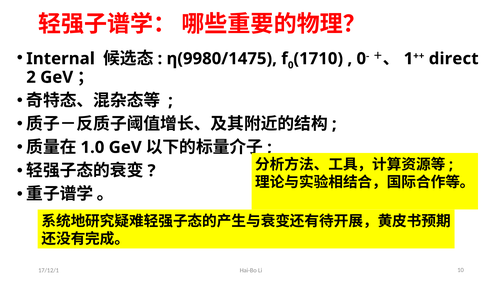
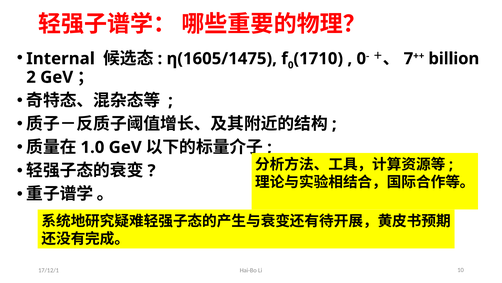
η(9980/1475: η(9980/1475 -> η(1605/1475 (222, 59)
1: 1 -> 7 (408, 59)
direct: direct -> billion (454, 59)
